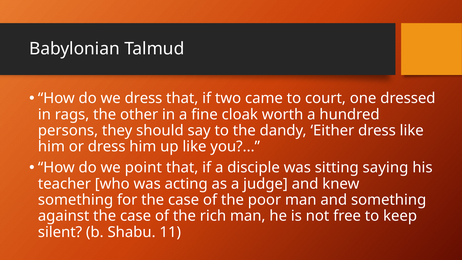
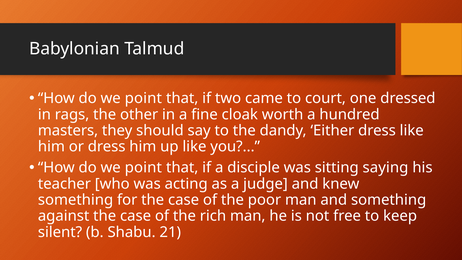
dress: dress -> point (143, 98)
persons: persons -> masters (68, 130)
11: 11 -> 21 (170, 232)
